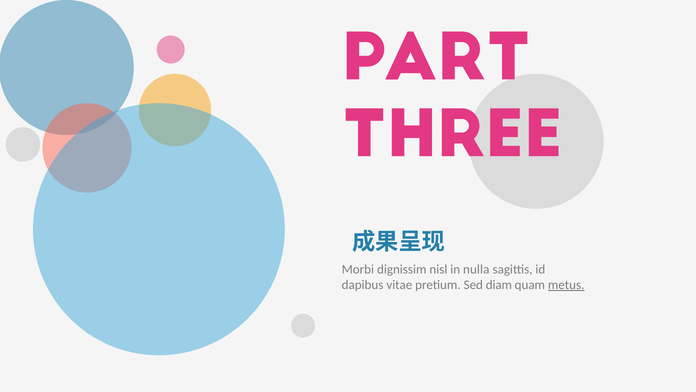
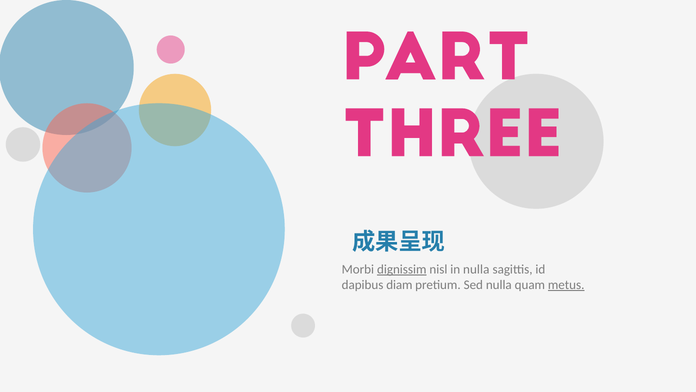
dignissim underline: none -> present (402, 269)
vitae: vitae -> diam (399, 285)
Sed diam: diam -> nulla (499, 285)
